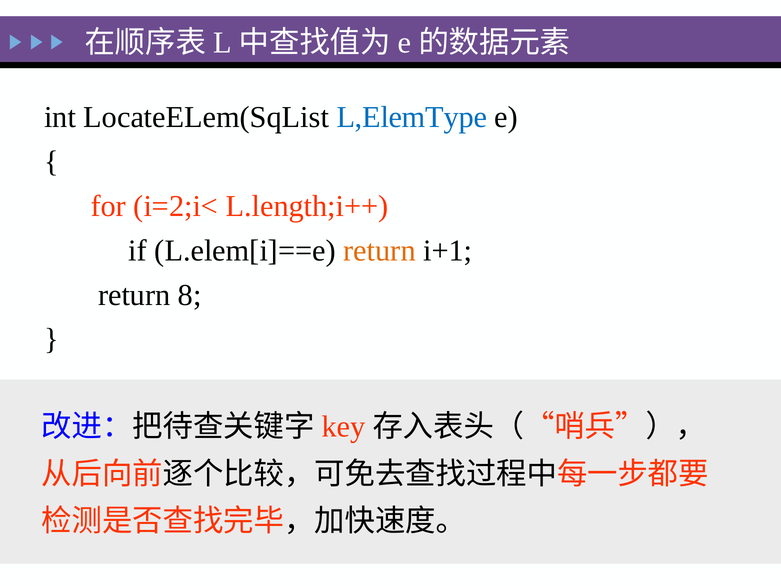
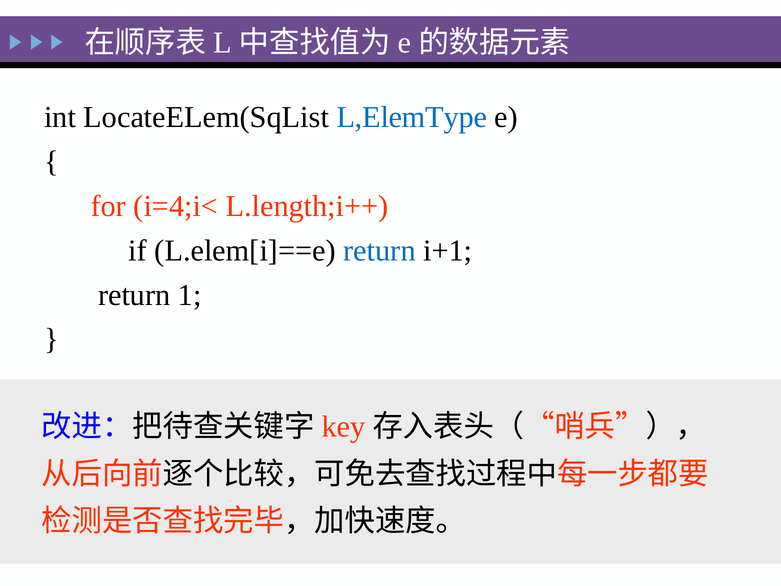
i=2;i<: i=2;i< -> i=4;i< (176, 206)
return colour: orange -> blue (380, 251)
8: 8 -> 1 (190, 295)
